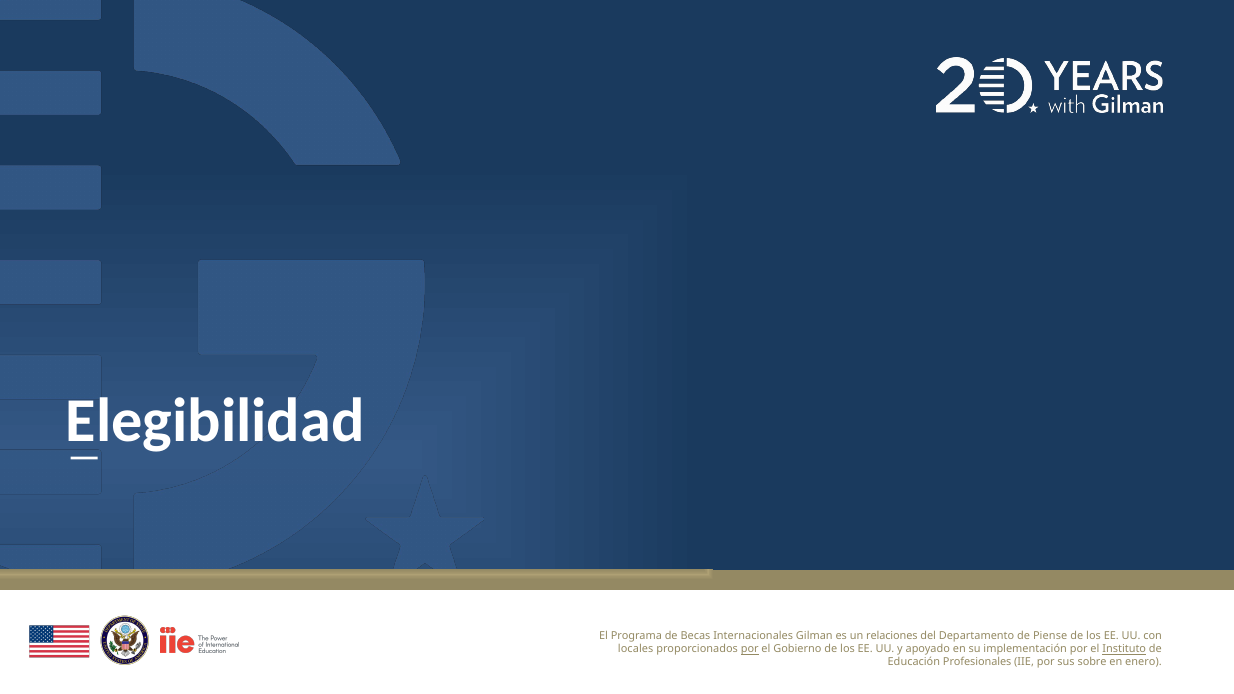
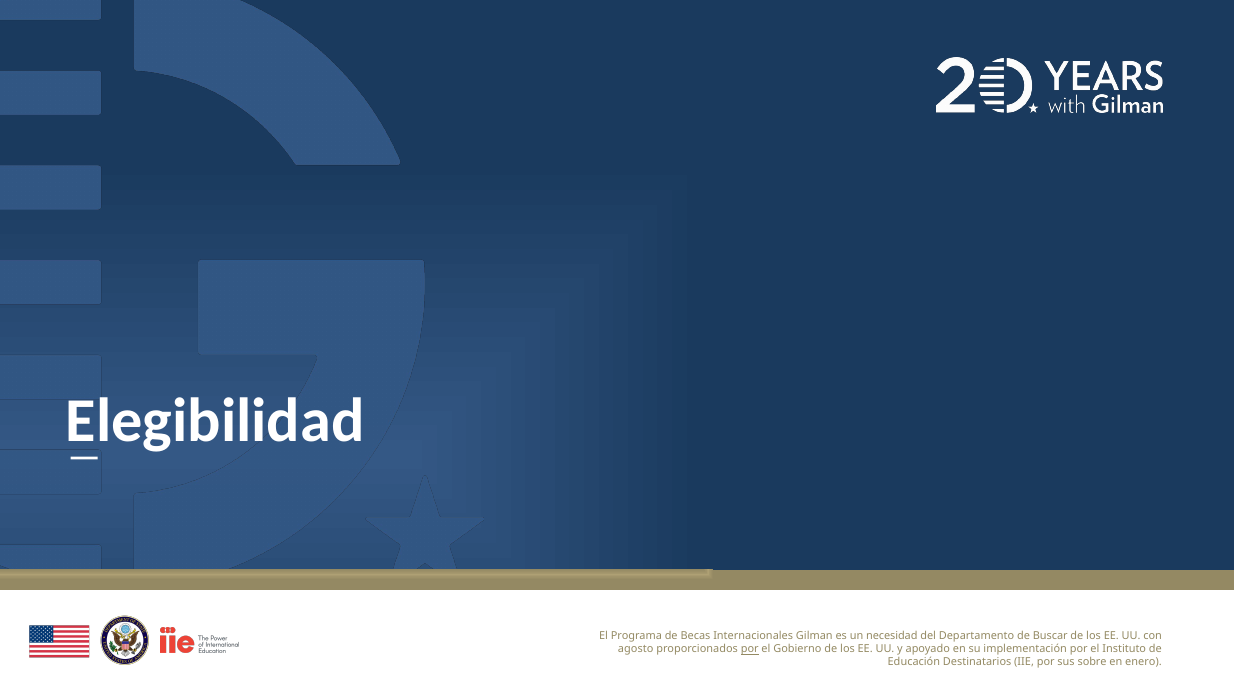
relaciones: relaciones -> necesidad (892, 636)
Piense: Piense -> Buscar (1050, 636)
locales: locales -> agosto (636, 649)
Instituto underline: present -> none (1124, 649)
Profesionales: Profesionales -> Destinatarios (977, 662)
